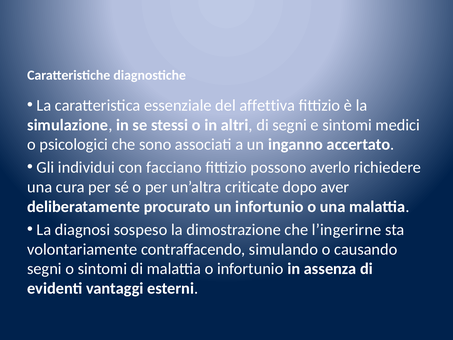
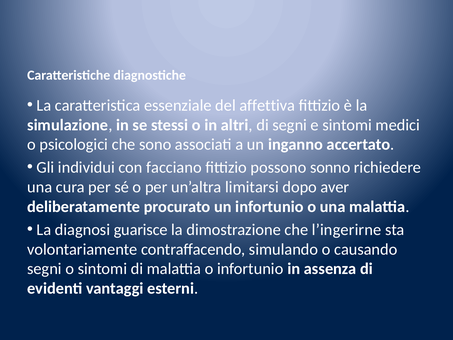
averlo: averlo -> sonno (330, 167)
criticate: criticate -> limitarsi (252, 187)
sospeso: sospeso -> guarisce (141, 229)
